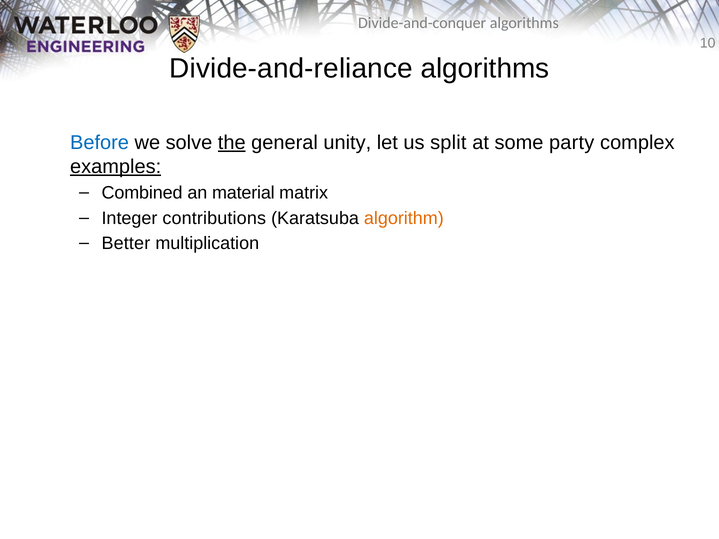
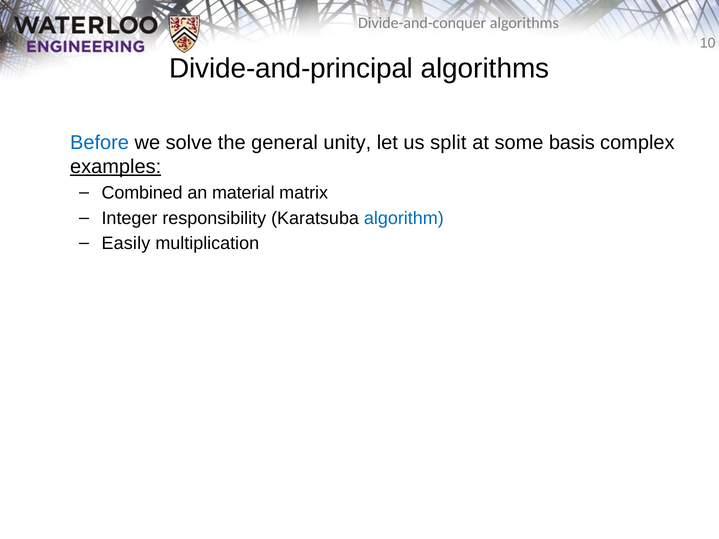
Divide-and-reliance: Divide-and-reliance -> Divide-and-principal (291, 68)
the underline: present -> none (232, 143)
party: party -> basis (572, 143)
contributions: contributions -> responsibility (214, 218)
algorithm colour: orange -> blue (404, 218)
Better: Better -> Easily (126, 243)
